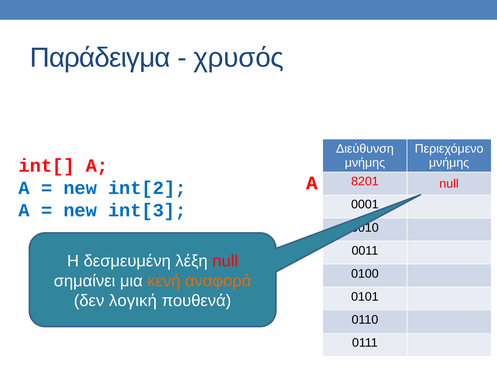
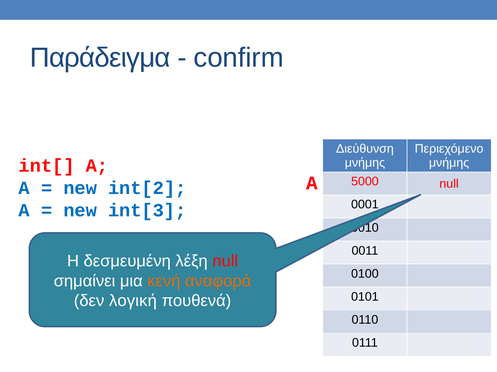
χρυσός: χρυσός -> confirm (239, 58)
8201: 8201 -> 5000 (365, 182)
